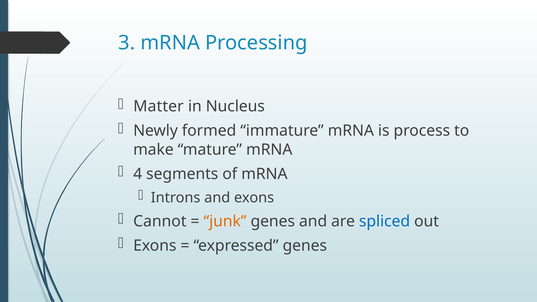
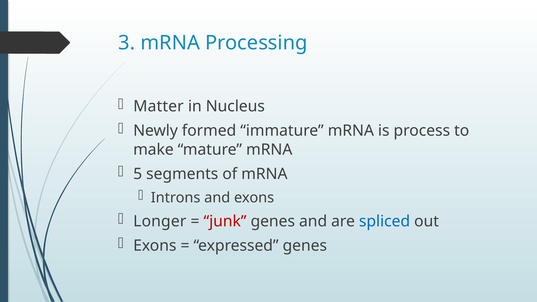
4: 4 -> 5 (138, 174)
Cannot: Cannot -> Longer (160, 221)
junk colour: orange -> red (225, 221)
